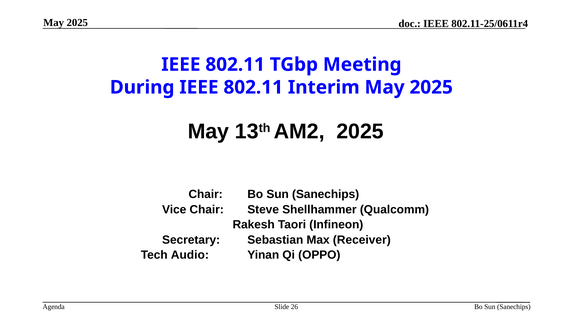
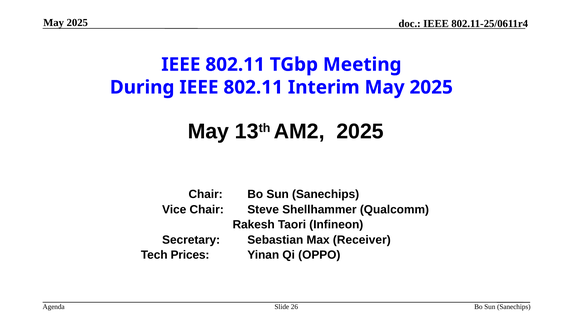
Audio: Audio -> Prices (190, 255)
